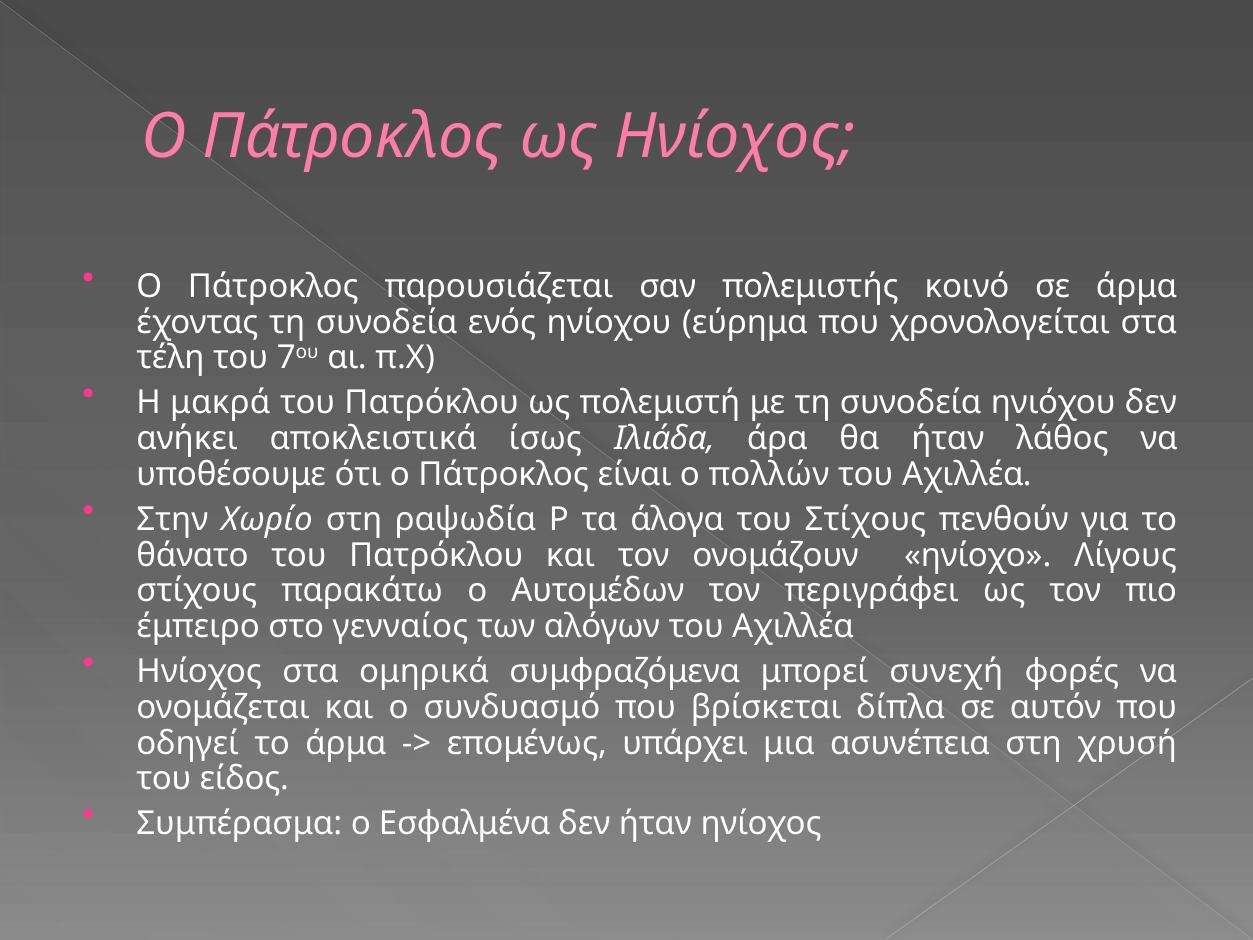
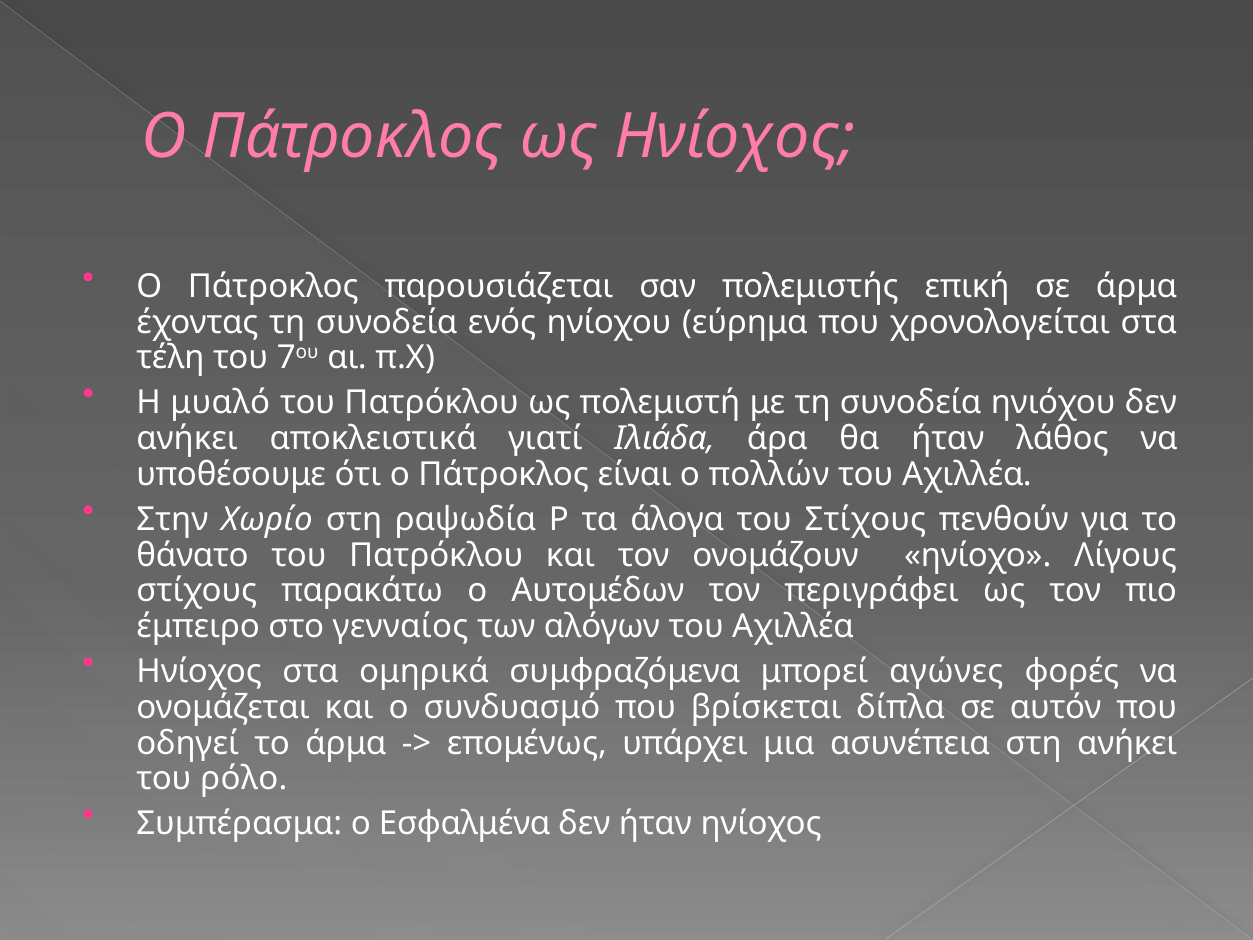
κοινό: κοινό -> επική (967, 286)
μακρά: μακρά -> μυαλό (220, 403)
ίσως: ίσως -> γιατί (545, 439)
συνεχή: συνεχή -> αγώνες (946, 672)
στη χρυσή: χρυσή -> ανήκει (1127, 743)
είδος: είδος -> ρόλο (244, 779)
